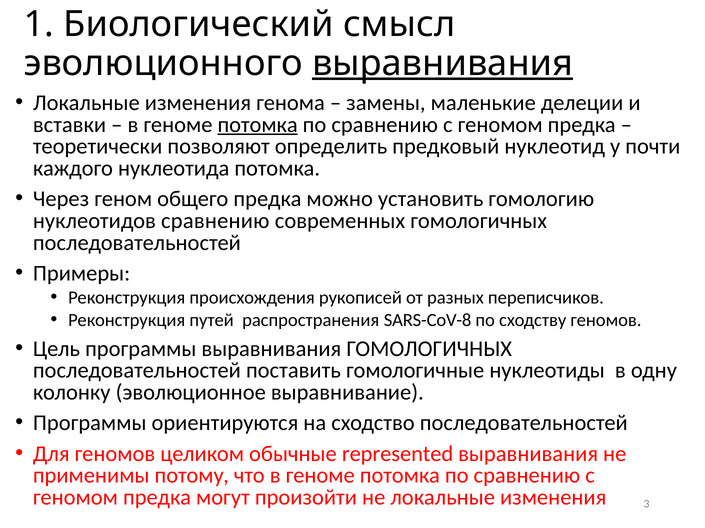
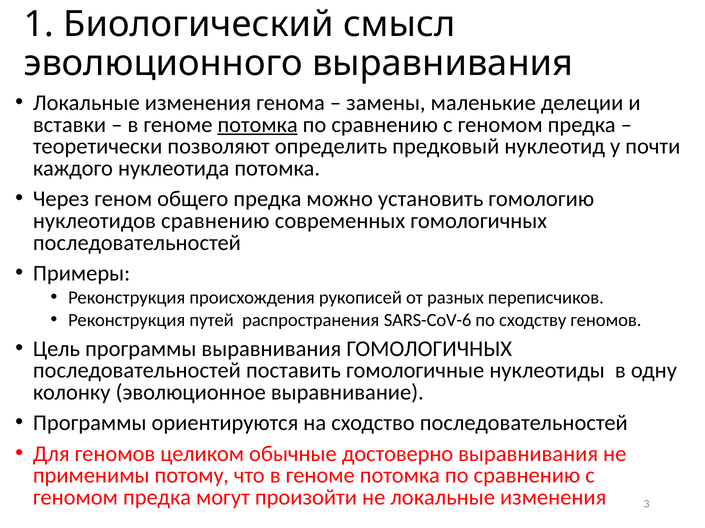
выравнивания underline: present -> none (443, 63)
SARS-CoV-8: SARS-CoV-8 -> SARS-CoV-6 (428, 321)
represented: represented -> достоверно (398, 454)
